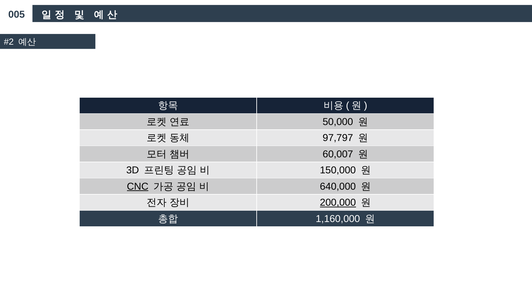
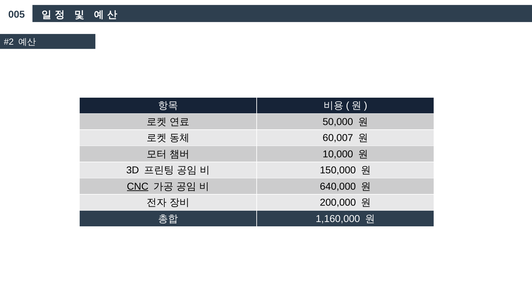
97,797: 97,797 -> 60,007 (338, 138)
60,007: 60,007 -> 10,000 (338, 154)
200,000 underline: present -> none (338, 203)
